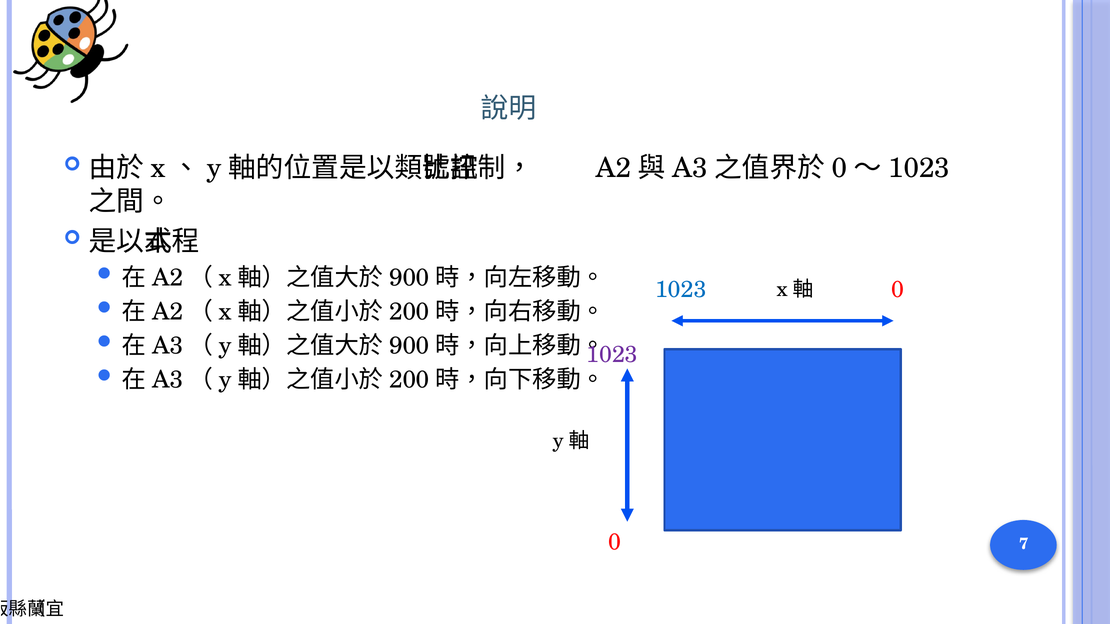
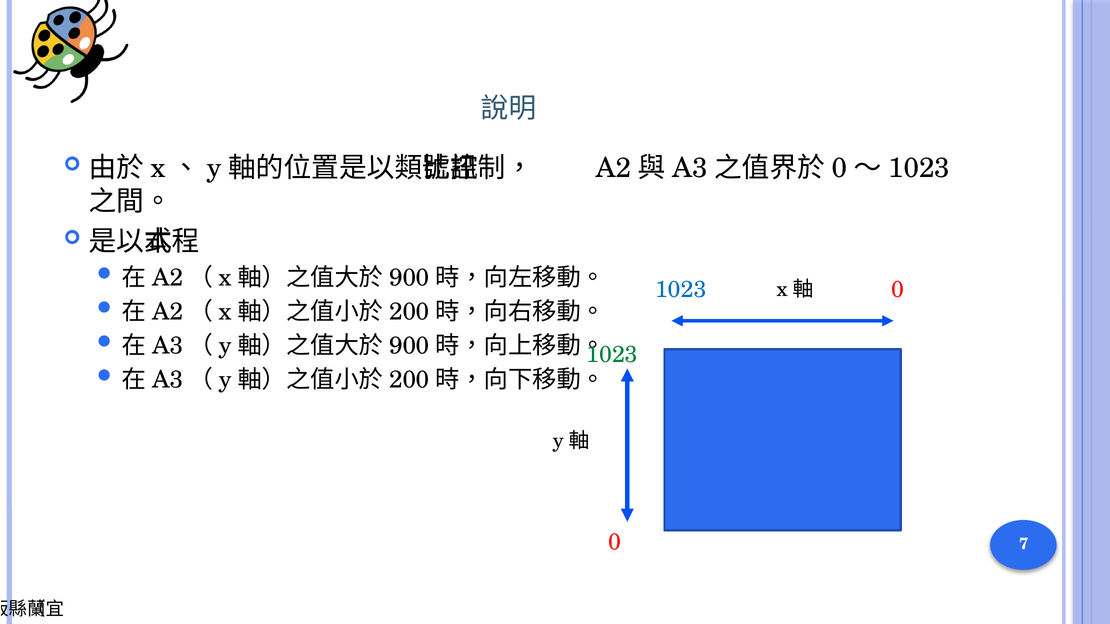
1023 colour: purple -> green (612, 355)
